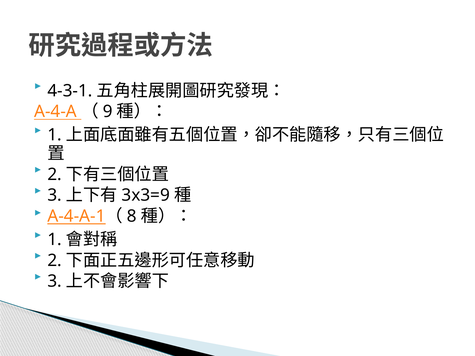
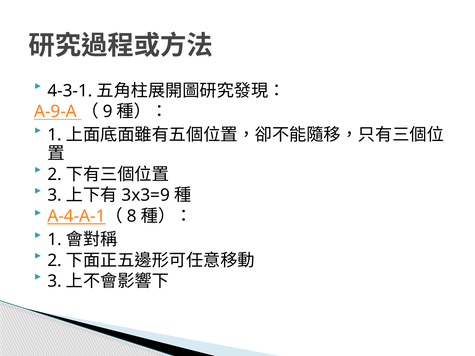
A-4-A: A-4-A -> A-9-A (56, 112)
